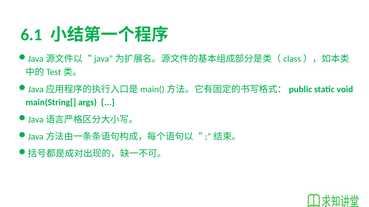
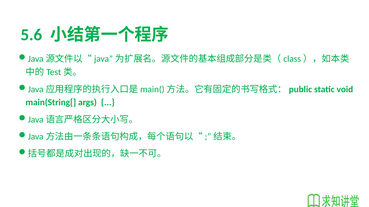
6.1: 6.1 -> 5.6 (31, 35)
